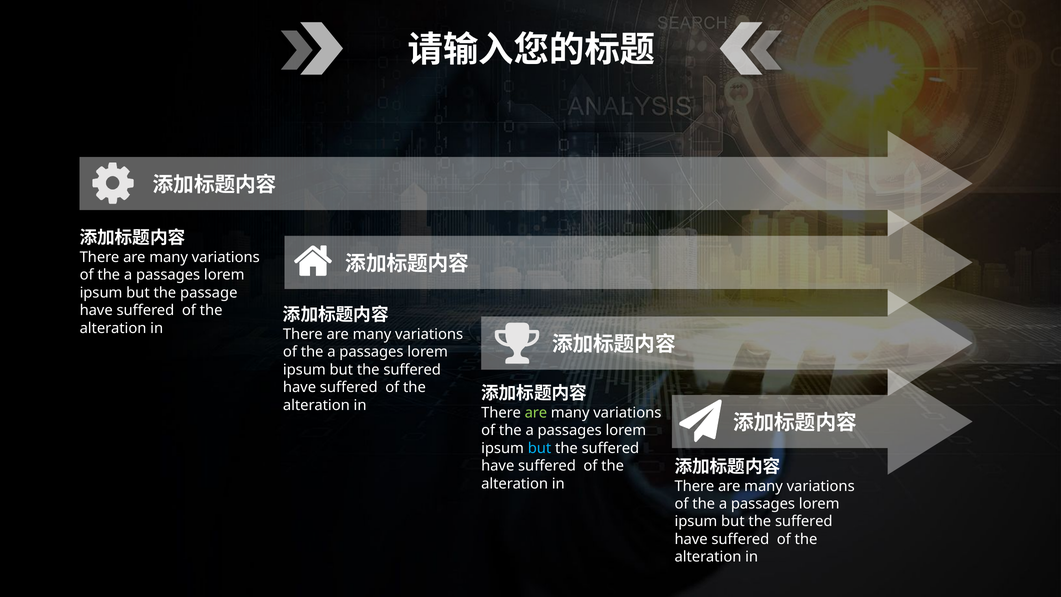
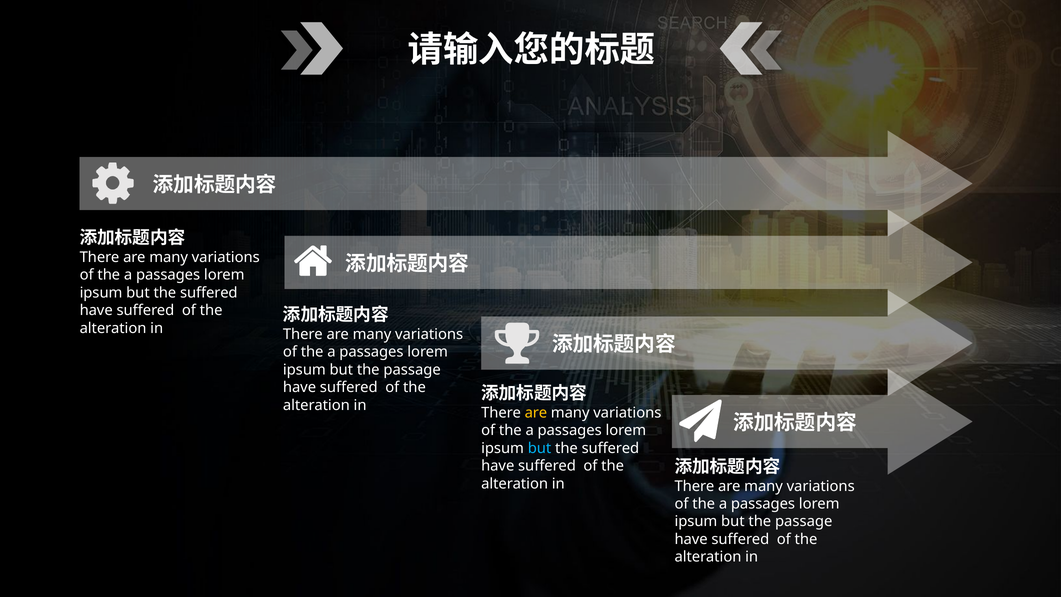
passage: passage -> suffered (209, 293)
suffered: suffered -> passage (412, 370)
are colour: light green -> yellow (536, 413)
suffered: suffered -> passage (804, 521)
